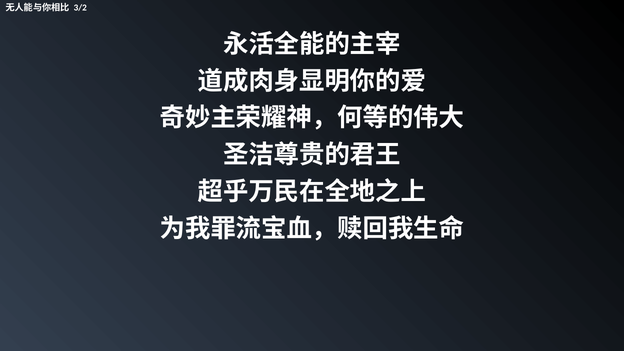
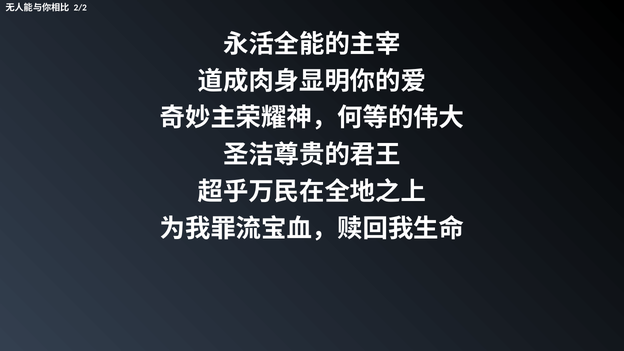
3/2: 3/2 -> 2/2 (80, 8)
